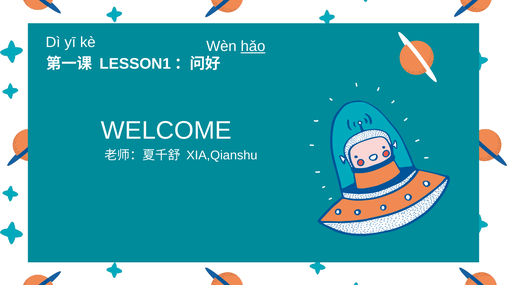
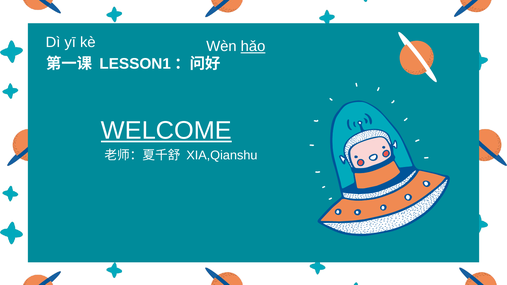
WELCOME underline: none -> present (166, 131)
